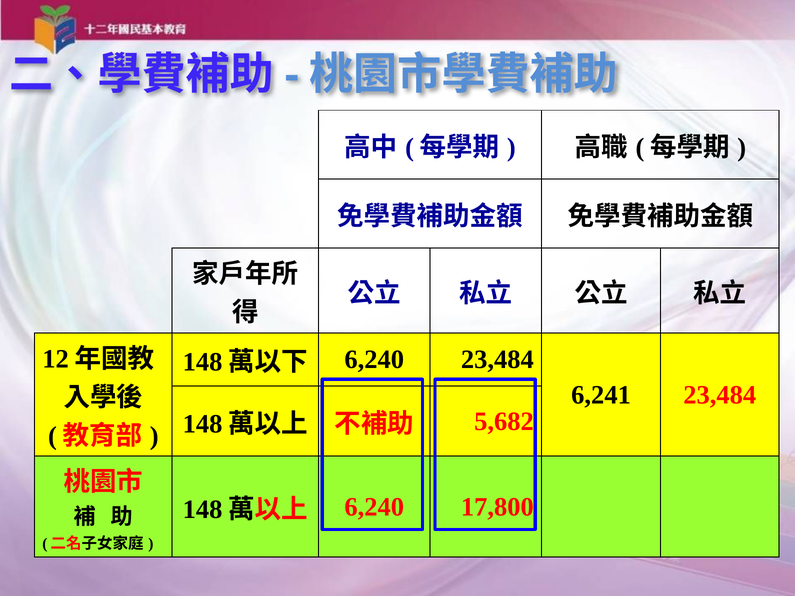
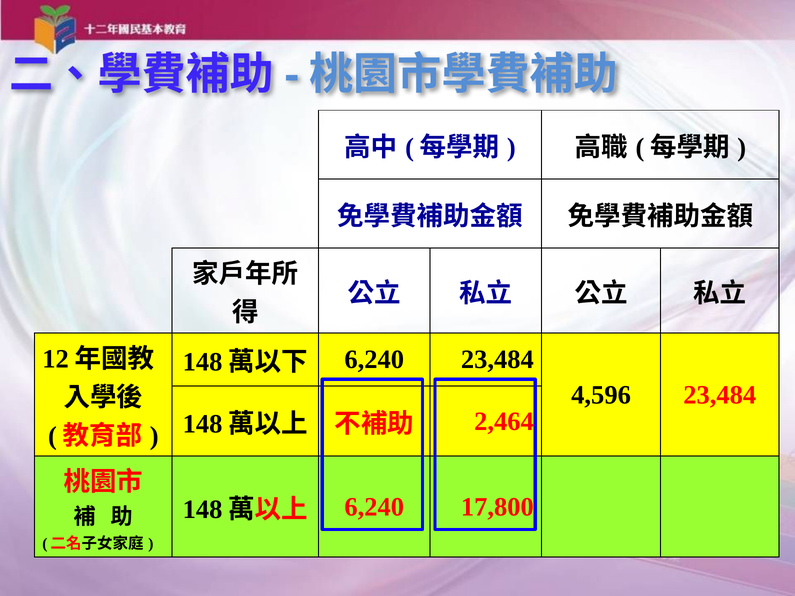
6,241: 6,241 -> 4,596 (601, 395)
5,682: 5,682 -> 2,464 (504, 421)
